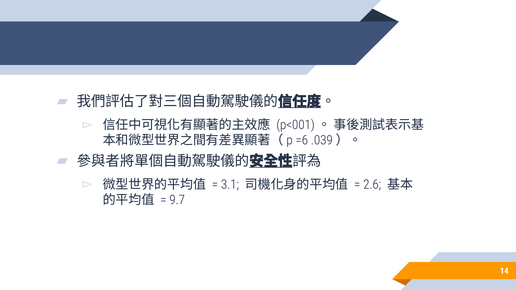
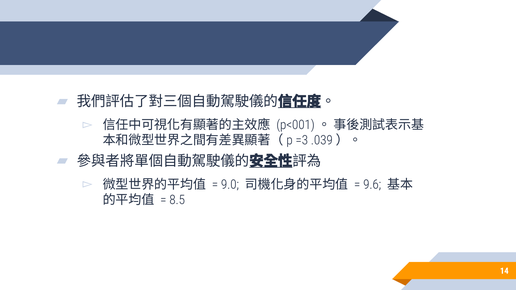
=6: =6 -> =3 (302, 140)
3.1: 3.1 -> 9.0 (230, 185)
2.6: 2.6 -> 9.6 (372, 185)
9.7: 9.7 -> 8.5 (177, 200)
